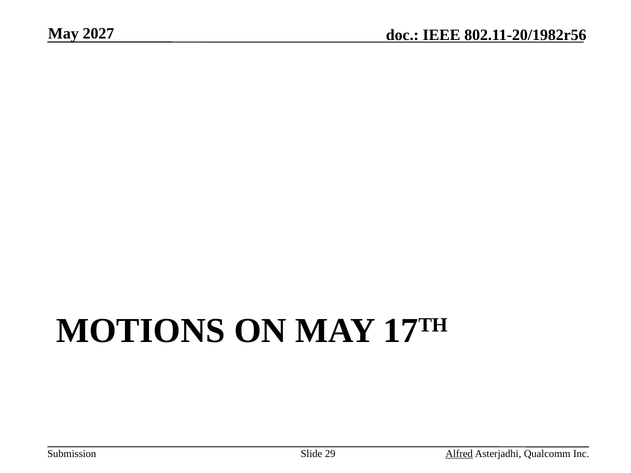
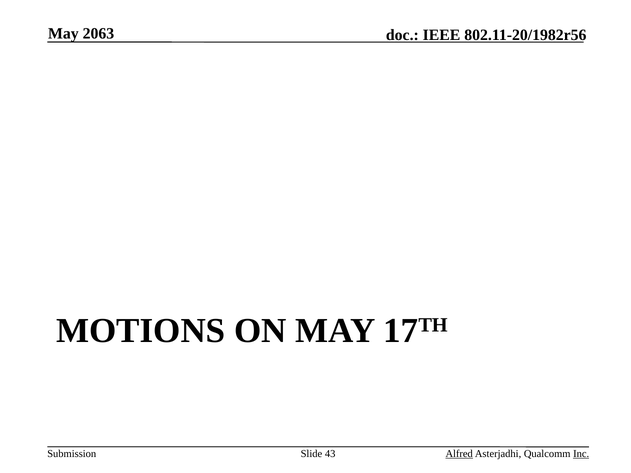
2027: 2027 -> 2063 (98, 33)
29: 29 -> 43 (330, 454)
Inc underline: none -> present (581, 454)
